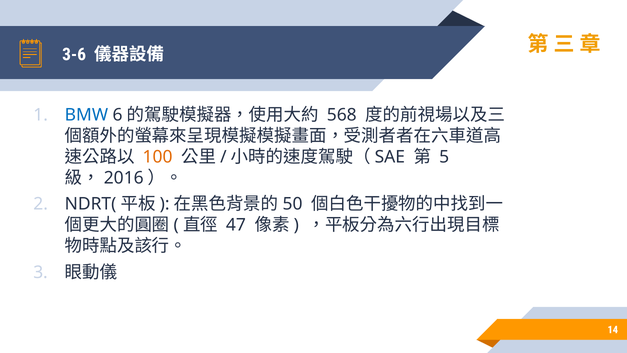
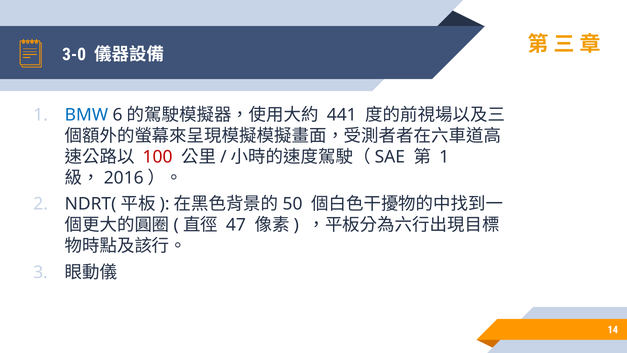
3-6: 3-6 -> 3-0 (74, 54)
568: 568 -> 441 (342, 115)
100 colour: orange -> red (158, 157)
5: 5 -> 1 (444, 157)
